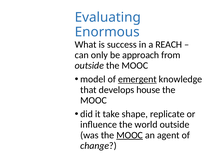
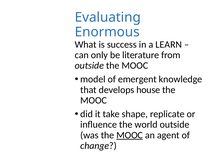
REACH: REACH -> LEARN (169, 44)
approach: approach -> literature (141, 55)
emergent underline: present -> none (137, 79)
